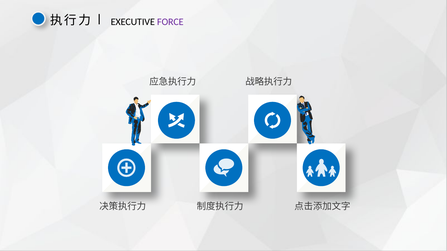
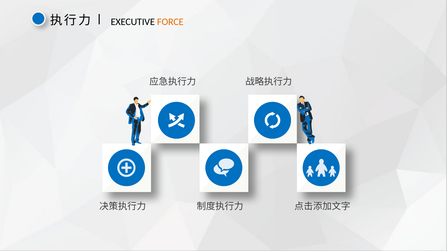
FORCE colour: purple -> orange (170, 22)
